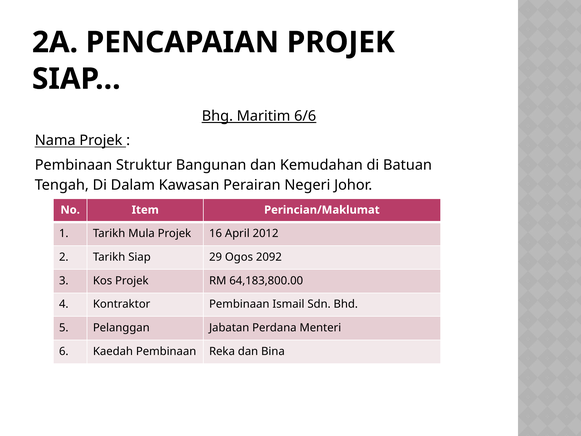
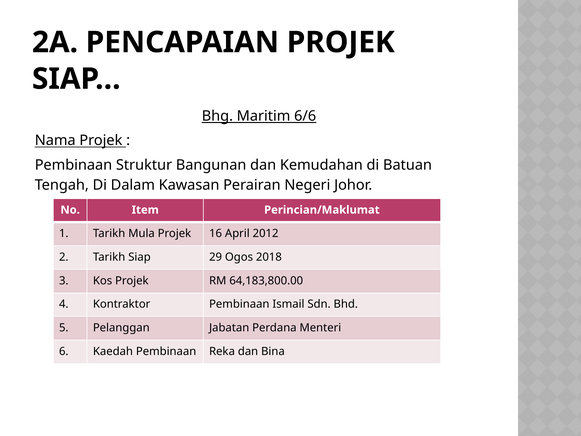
2092: 2092 -> 2018 (269, 257)
